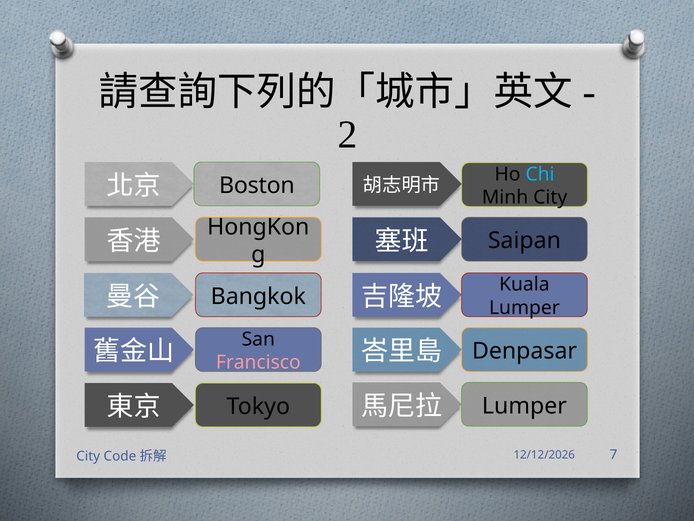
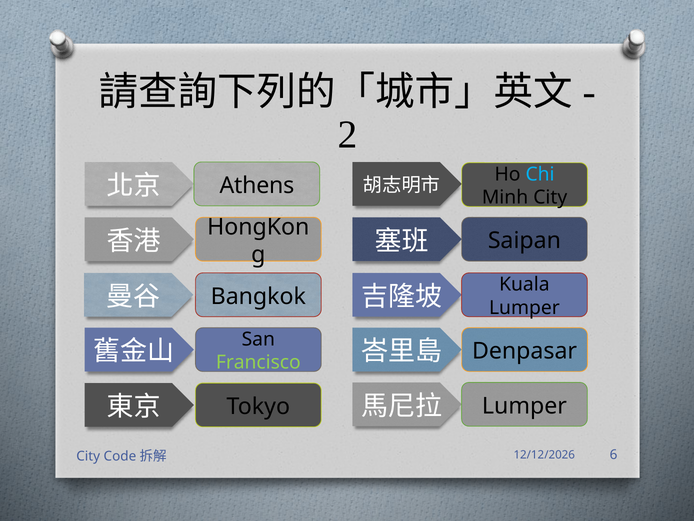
Boston: Boston -> Athens (257, 185)
Francisco colour: pink -> light green (258, 362)
7: 7 -> 6 (613, 455)
